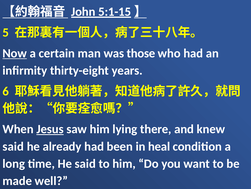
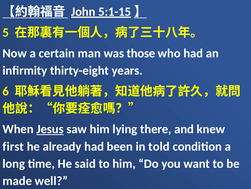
Now underline: present -> none (15, 53)
said: said -> first (13, 146)
heal: heal -> told (159, 146)
